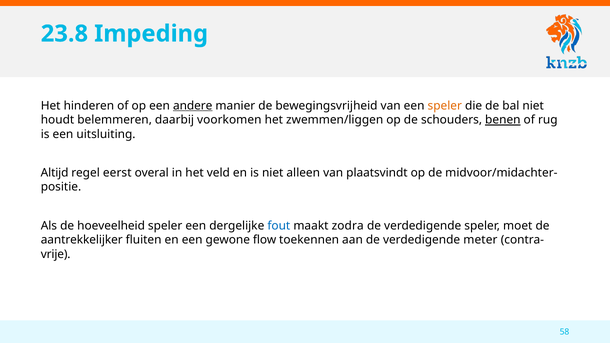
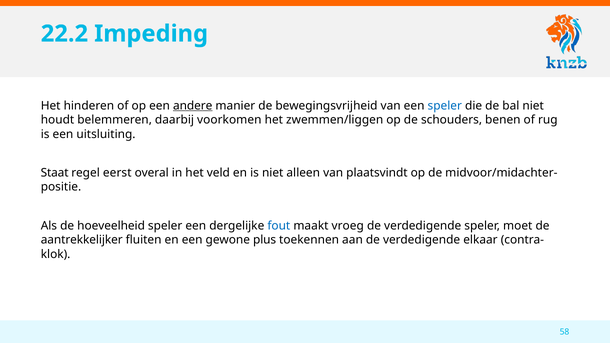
23.8: 23.8 -> 22.2 (64, 34)
speler colour: orange -> blue (445, 106)
benen underline: present -> none (503, 120)
Altijd: Altijd -> Staat (55, 173)
zodra: zodra -> vroeg (348, 226)
flow: flow -> plus (265, 240)
meter: meter -> elkaar (480, 240)
vrije: vrije -> klok (56, 254)
